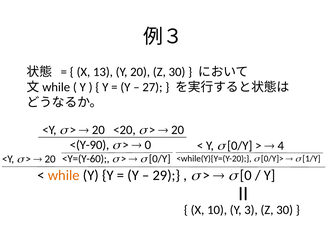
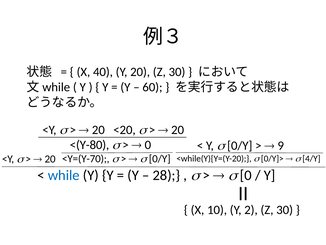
13: 13 -> 40 (103, 72)
27: 27 -> 60 (152, 87)
<(Y-90: <(Y-90 -> <(Y-80 (89, 145)
4: 4 -> 9 (281, 145)
<Y=(Y-60: <Y=(Y-60 -> <Y=(Y-70 (86, 159)
1/Y: 1/Y -> 4/Y (311, 158)
while colour: orange -> blue (64, 175)
29: 29 -> 28 (166, 175)
3: 3 -> 2 (251, 210)
